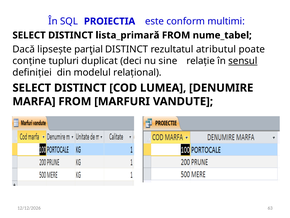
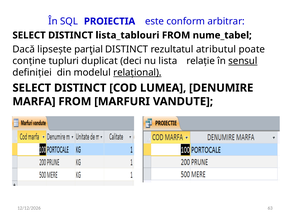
multimi: multimi -> arbitrar (226, 21)
lista_primară: lista_primară -> lista_tablouri (127, 35)
sine: sine -> lista (168, 61)
relațional underline: none -> present (137, 72)
